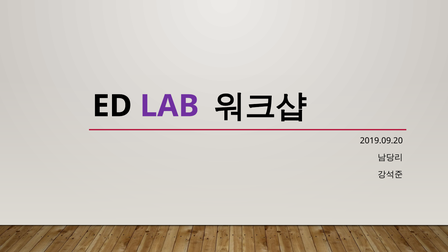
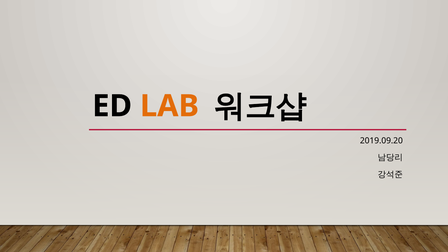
LAB colour: purple -> orange (169, 106)
